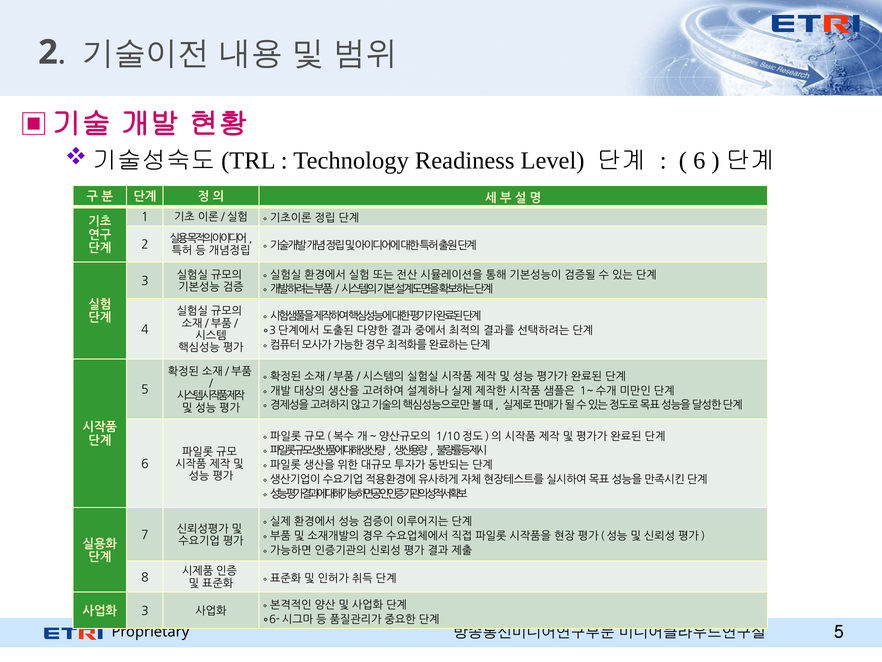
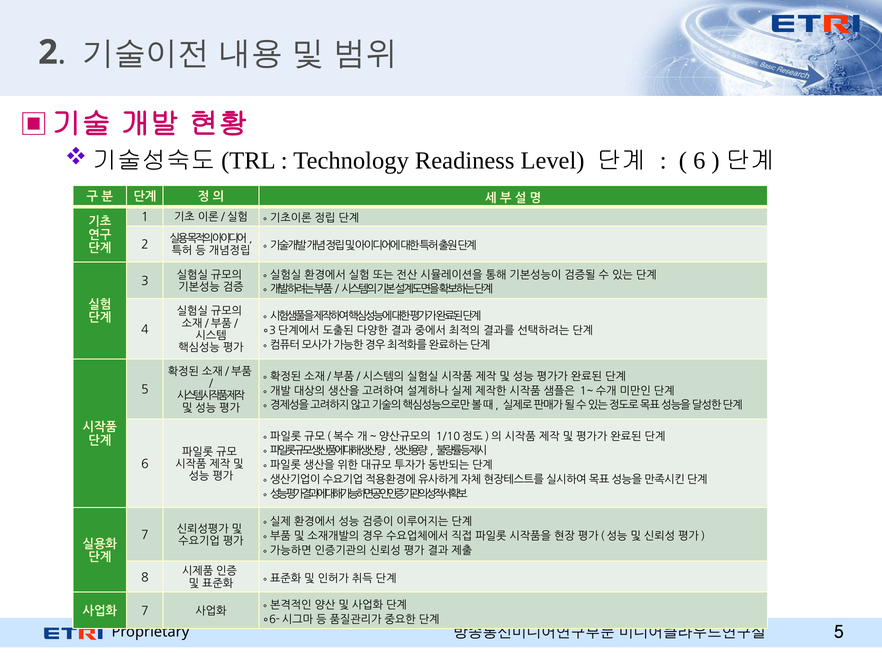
3: 3 -> 7 (145, 611)
